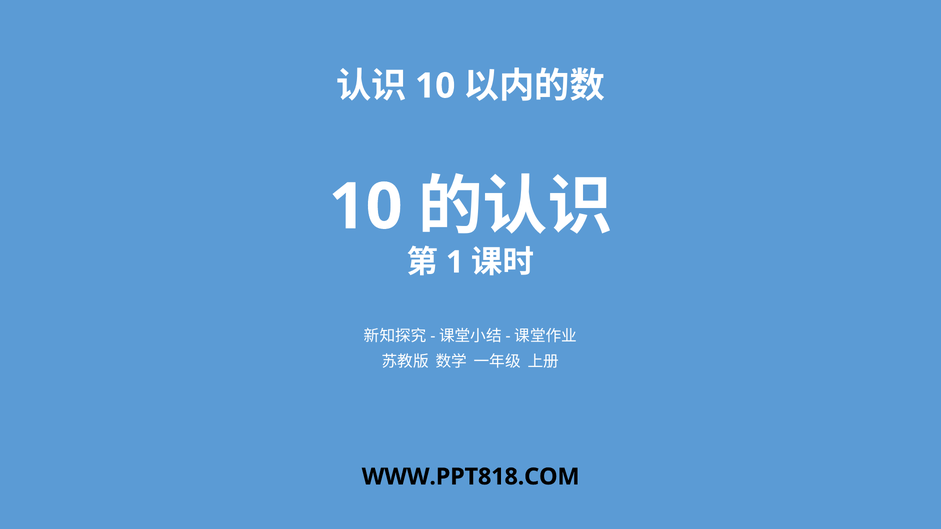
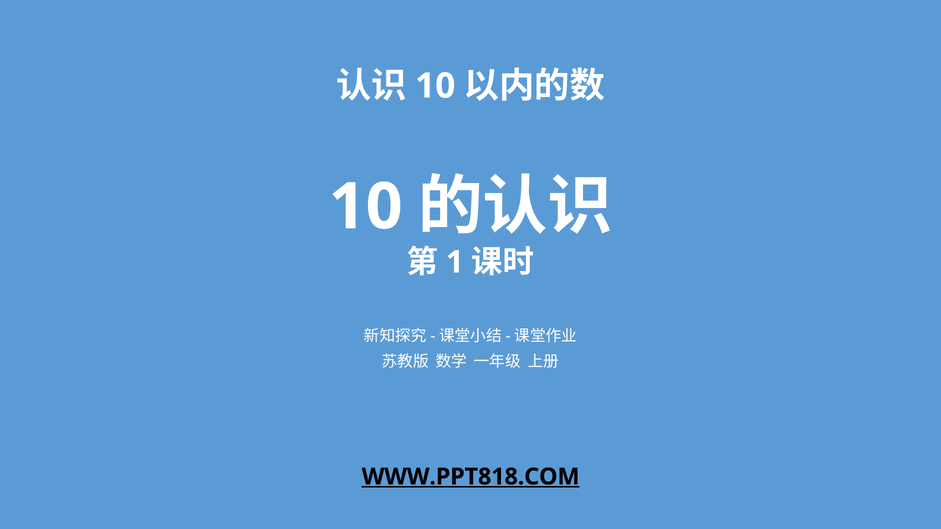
WWW.PPT818.COM underline: none -> present (471, 477)
